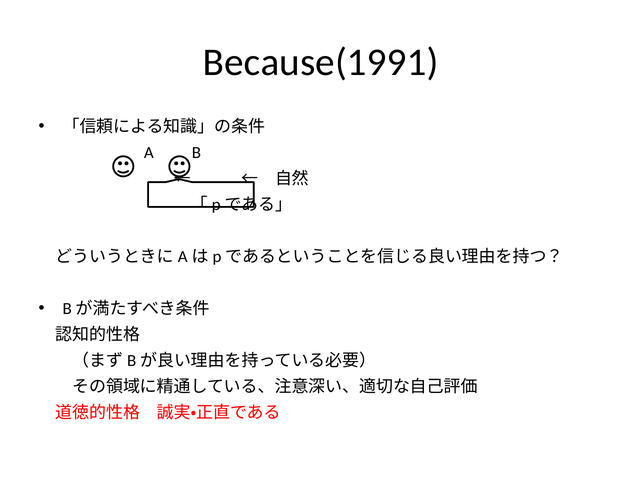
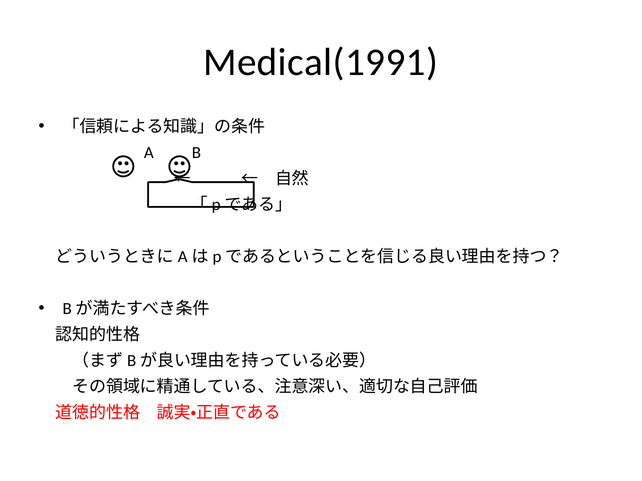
Because(1991: Because(1991 -> Medical(1991 (321, 62)
